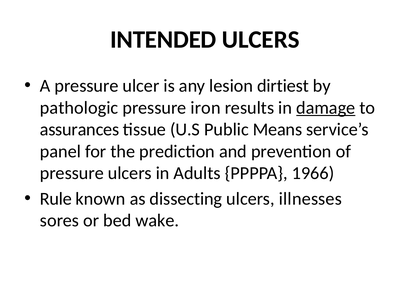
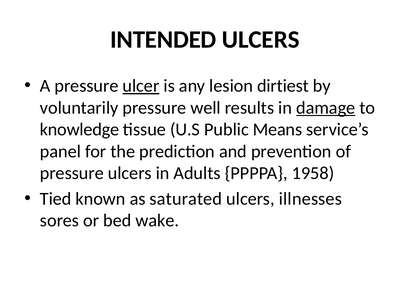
ulcer underline: none -> present (141, 86)
pathologic: pathologic -> voluntarily (79, 108)
iron: iron -> well (206, 108)
assurances: assurances -> knowledge (80, 130)
1966: 1966 -> 1958 (313, 173)
Rule: Rule -> Tied (56, 199)
dissecting: dissecting -> saturated (186, 199)
